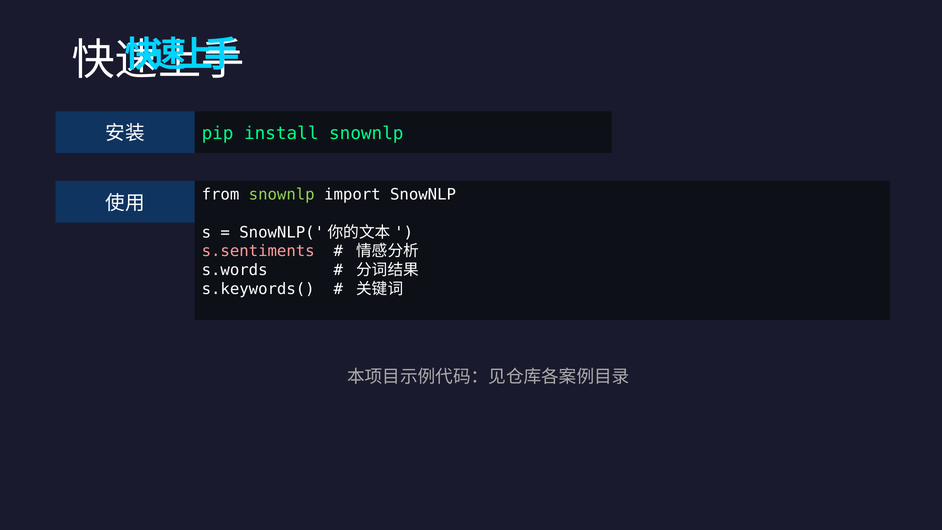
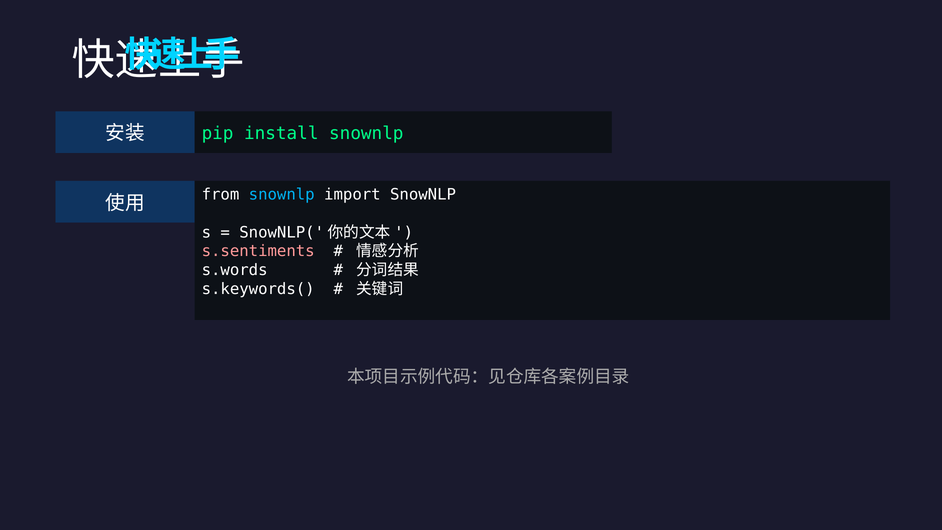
snownlp colour: light green -> light blue (282, 195)
